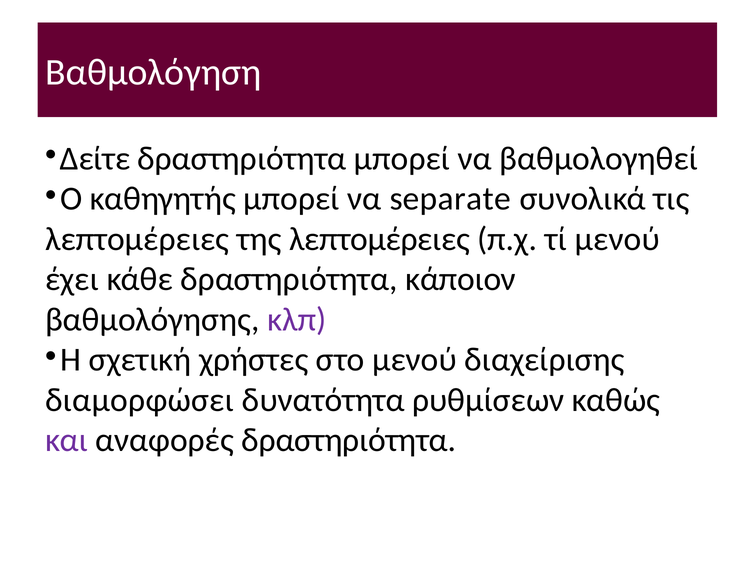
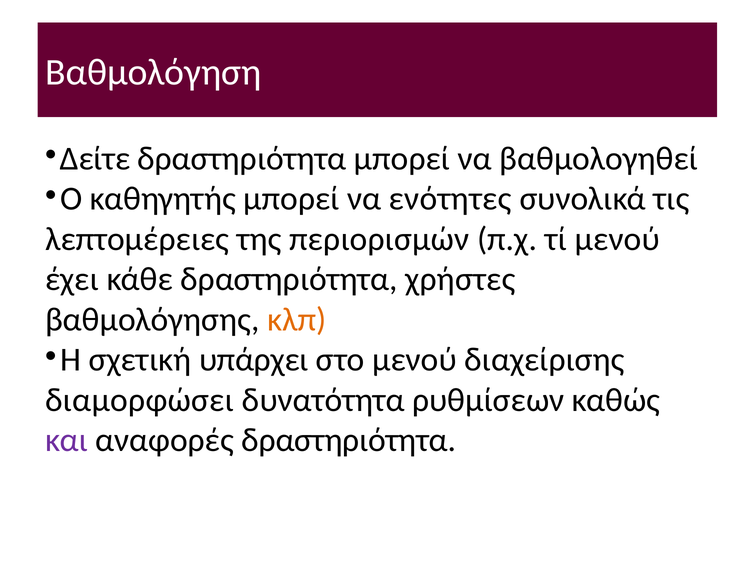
separate: separate -> ενότητες (450, 199)
της λεπτομέρειες: λεπτομέρειες -> περιορισμών (379, 239)
κάποιον: κάποιον -> χρήστες (460, 279)
κλπ colour: purple -> orange (297, 320)
χρήστες: χρήστες -> υπάρχει (254, 360)
